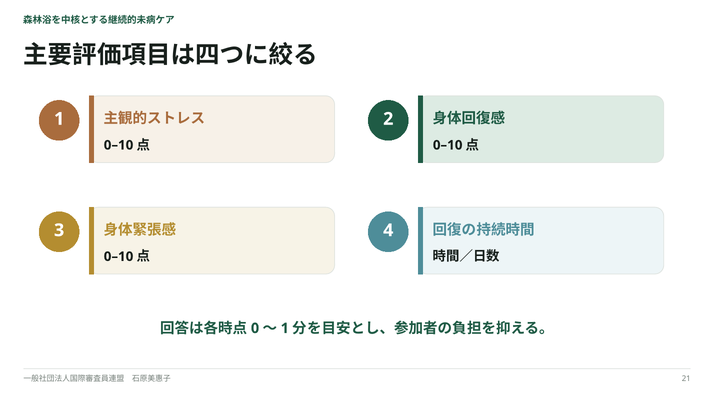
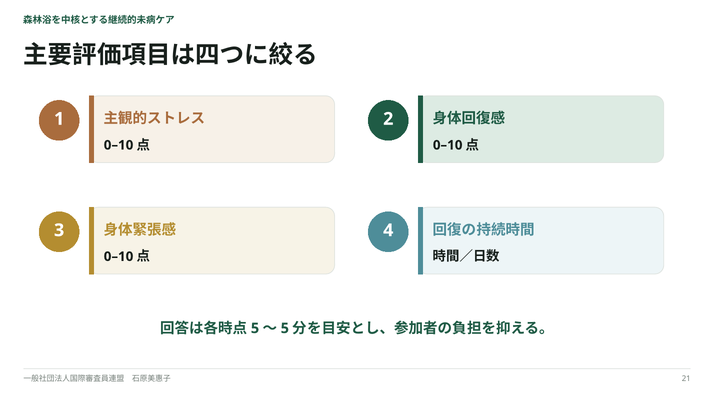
0: 0 -> 5 (255, 329)
1: 1 -> 5 (285, 329)
